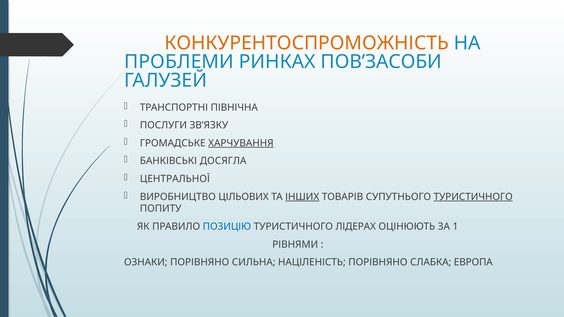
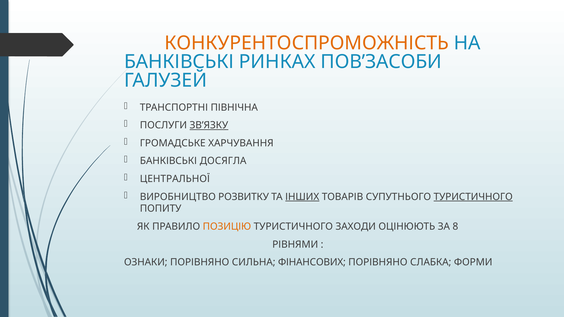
ПРОБЛЕМИ: ПРОБЛЕМИ -> БАНКІВСЬКІ (179, 62)
ЗВ’ЯЗКУ underline: none -> present (209, 125)
ХАРЧУВАННЯ underline: present -> none (241, 143)
ЦІЛЬОВИХ: ЦІЛЬОВИХ -> РОЗВИТКУ (244, 197)
ПОЗИЦІЮ colour: blue -> orange (227, 227)
ЛІДЕРАХ: ЛІДЕРАХ -> ЗАХОДИ (356, 227)
1: 1 -> 8 (455, 227)
НАЦІЛЕНІСТЬ: НАЦІЛЕНІСТЬ -> ФІНАНСОВИХ (312, 262)
ЕВРОПА: ЕВРОПА -> ФОРМИ (473, 262)
